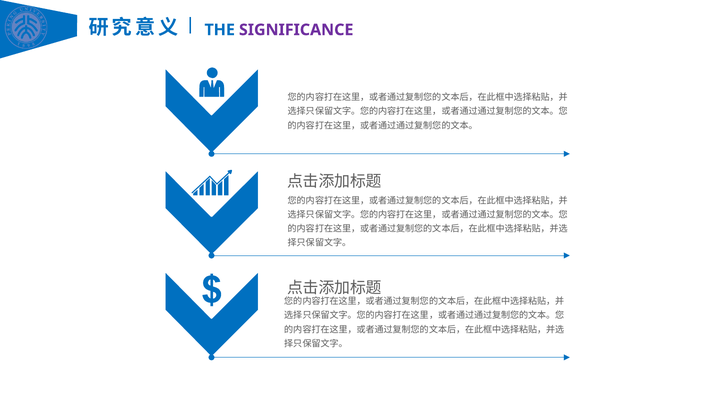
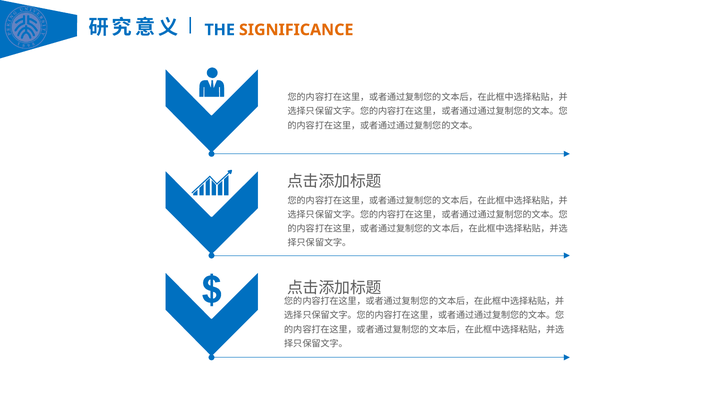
SIGNIFICANCE colour: purple -> orange (296, 30)
